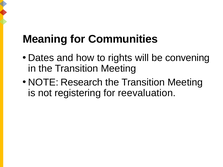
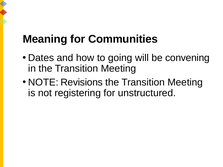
rights: rights -> going (120, 58)
Research: Research -> Revisions (82, 82)
reevaluation: reevaluation -> unstructured (147, 93)
